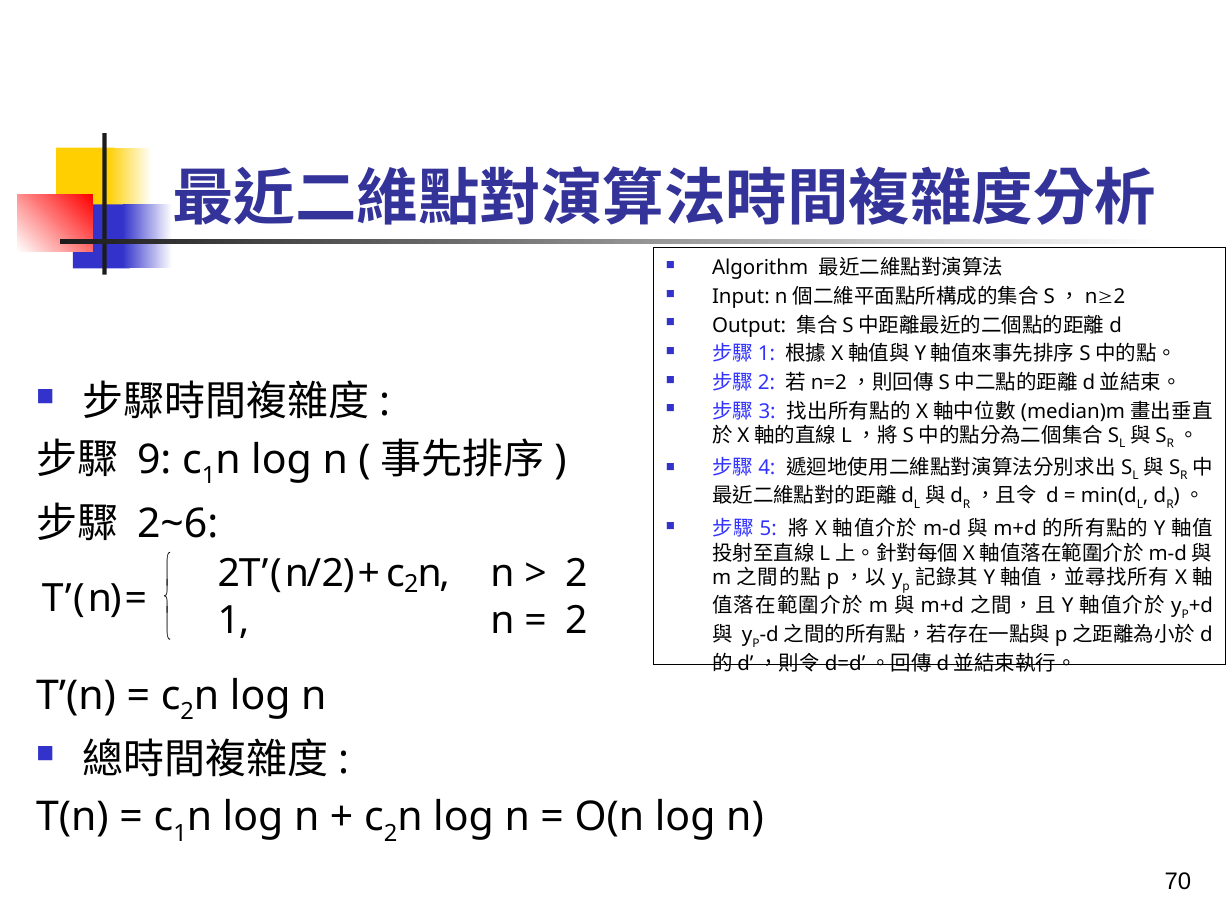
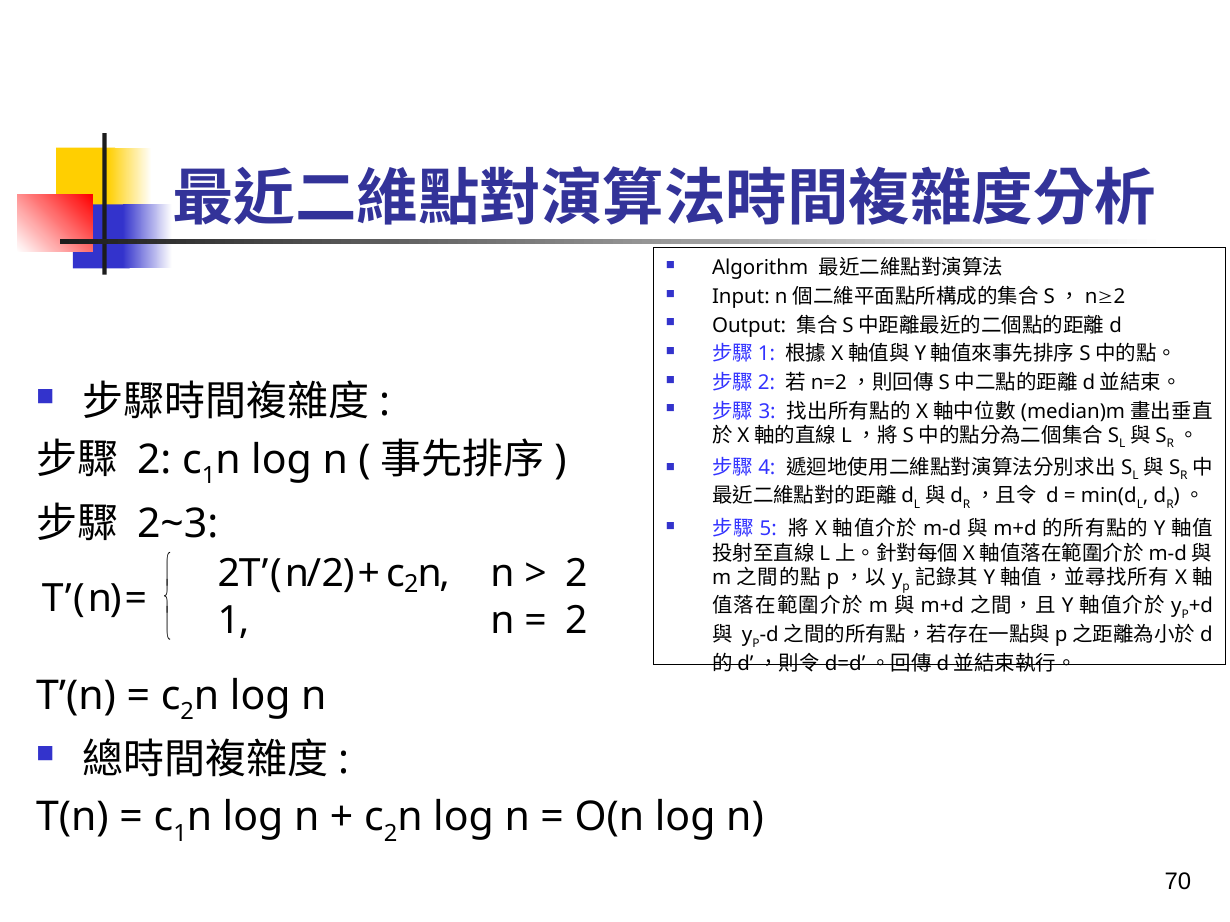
9: 9 -> 2 (154, 460)
2~6: 2~6 -> 2~3 (178, 524)
